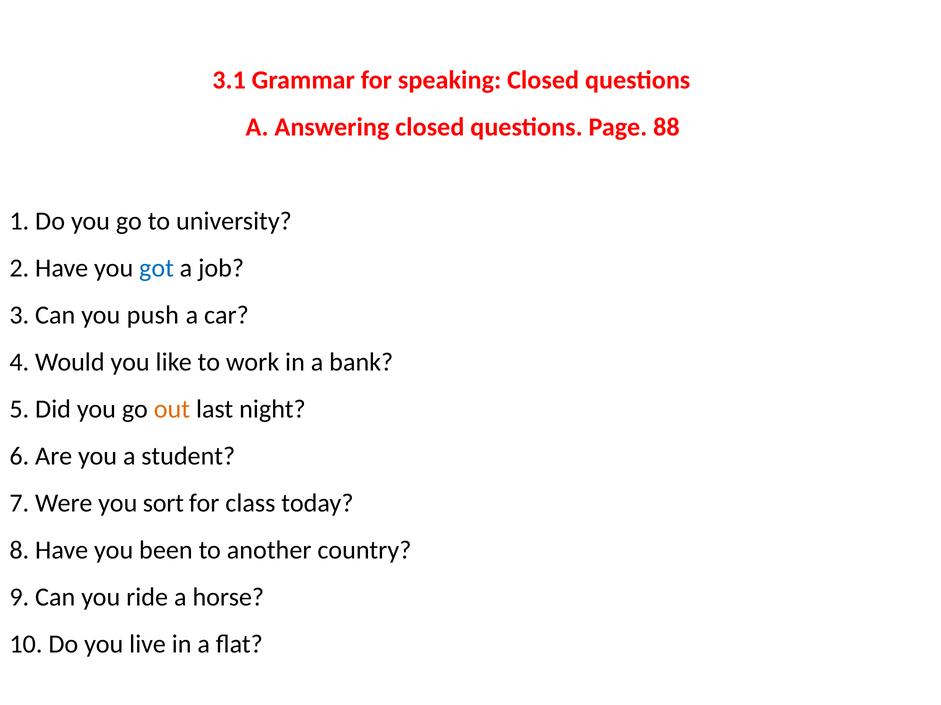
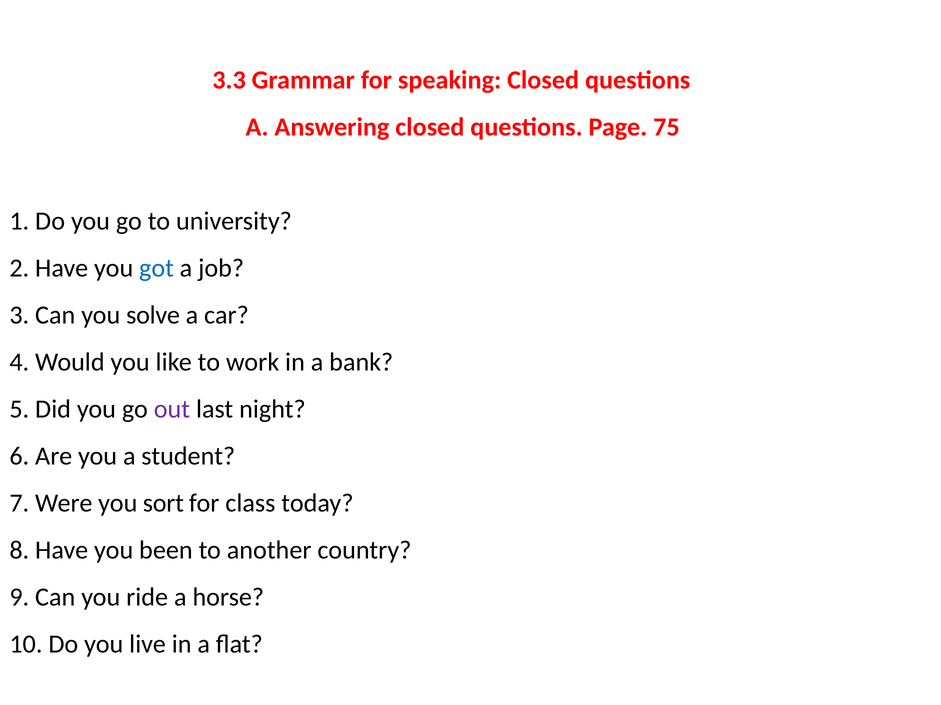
3.1: 3.1 -> 3.3 (229, 80)
88: 88 -> 75 (666, 127)
push: push -> solve (153, 315)
out colour: orange -> purple (172, 410)
